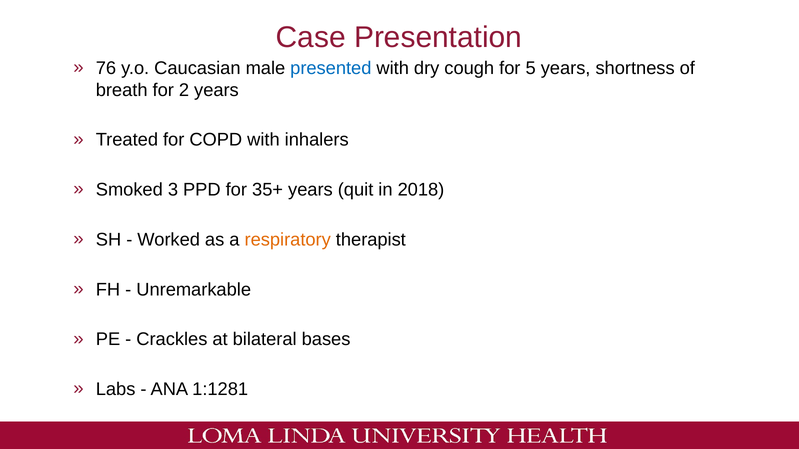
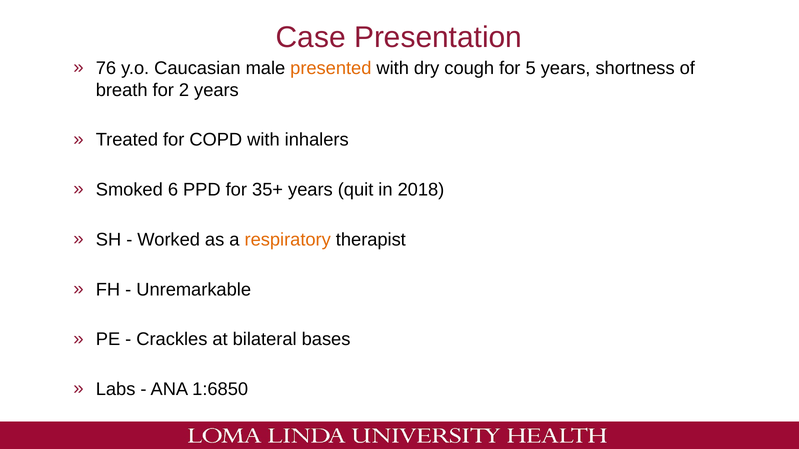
presented colour: blue -> orange (331, 68)
3: 3 -> 6 (173, 190)
1:1281: 1:1281 -> 1:6850 (220, 390)
